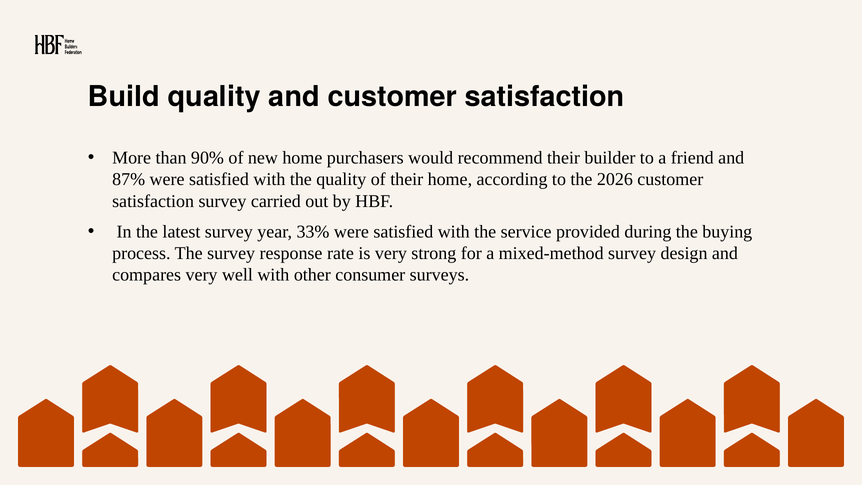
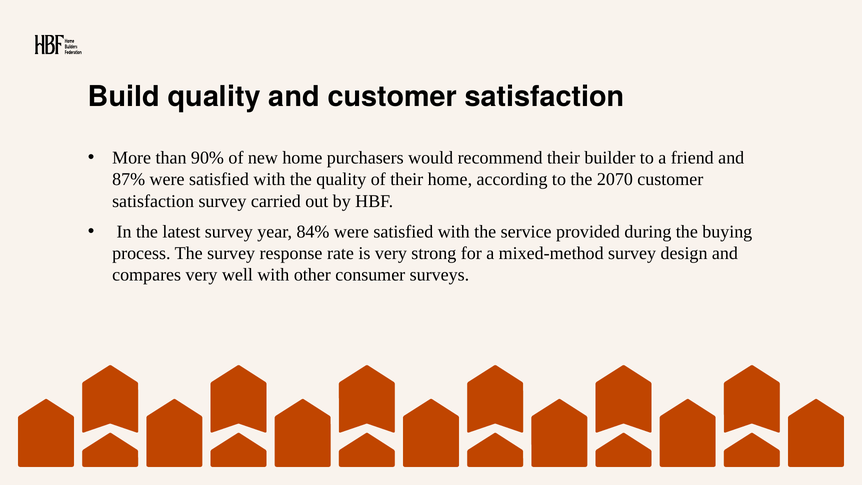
2026: 2026 -> 2070 (615, 179)
33%: 33% -> 84% (313, 232)
